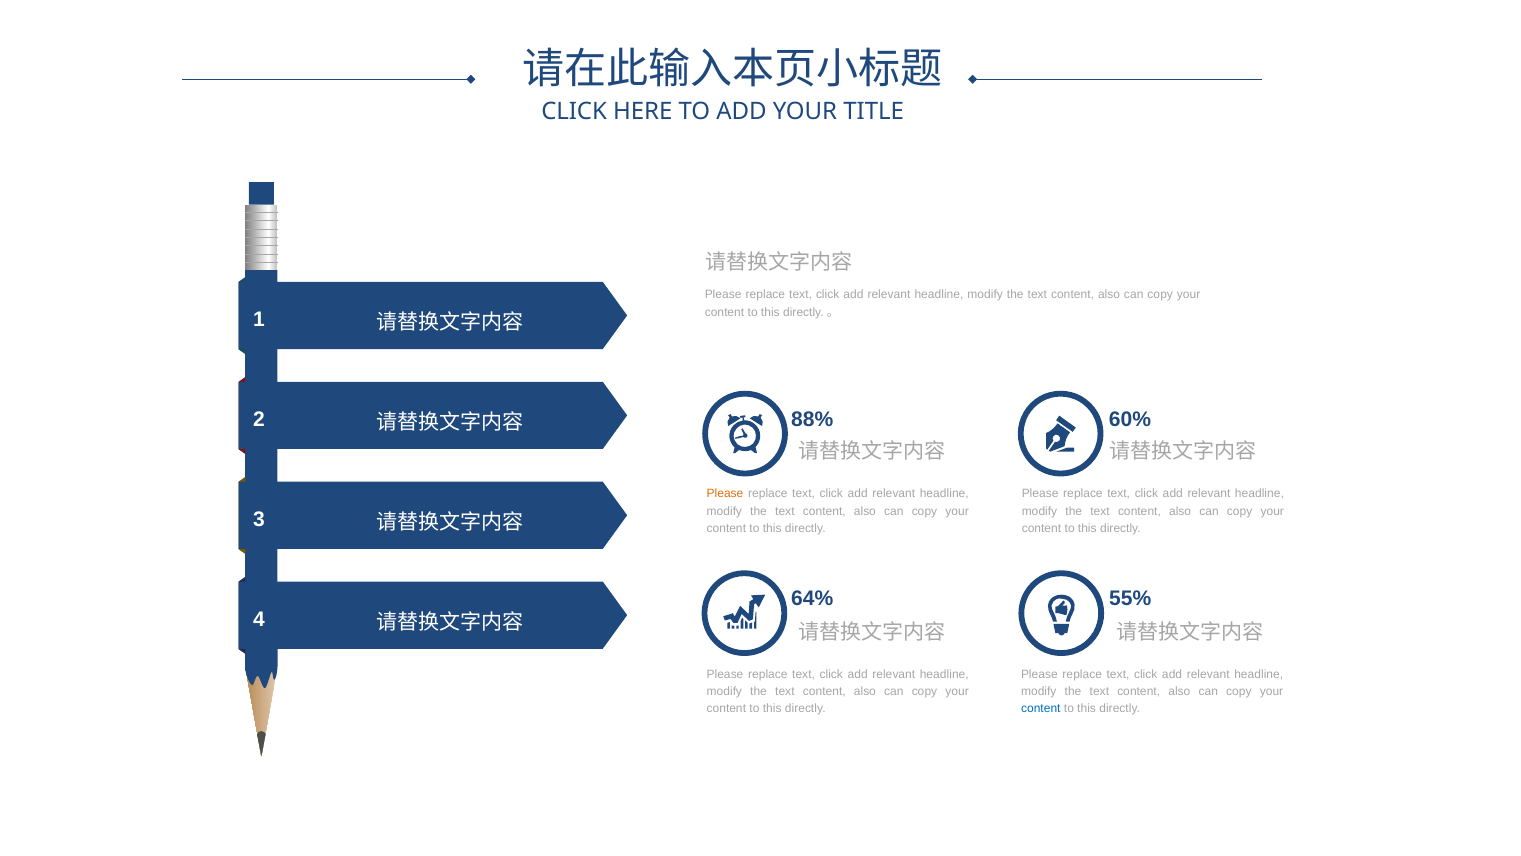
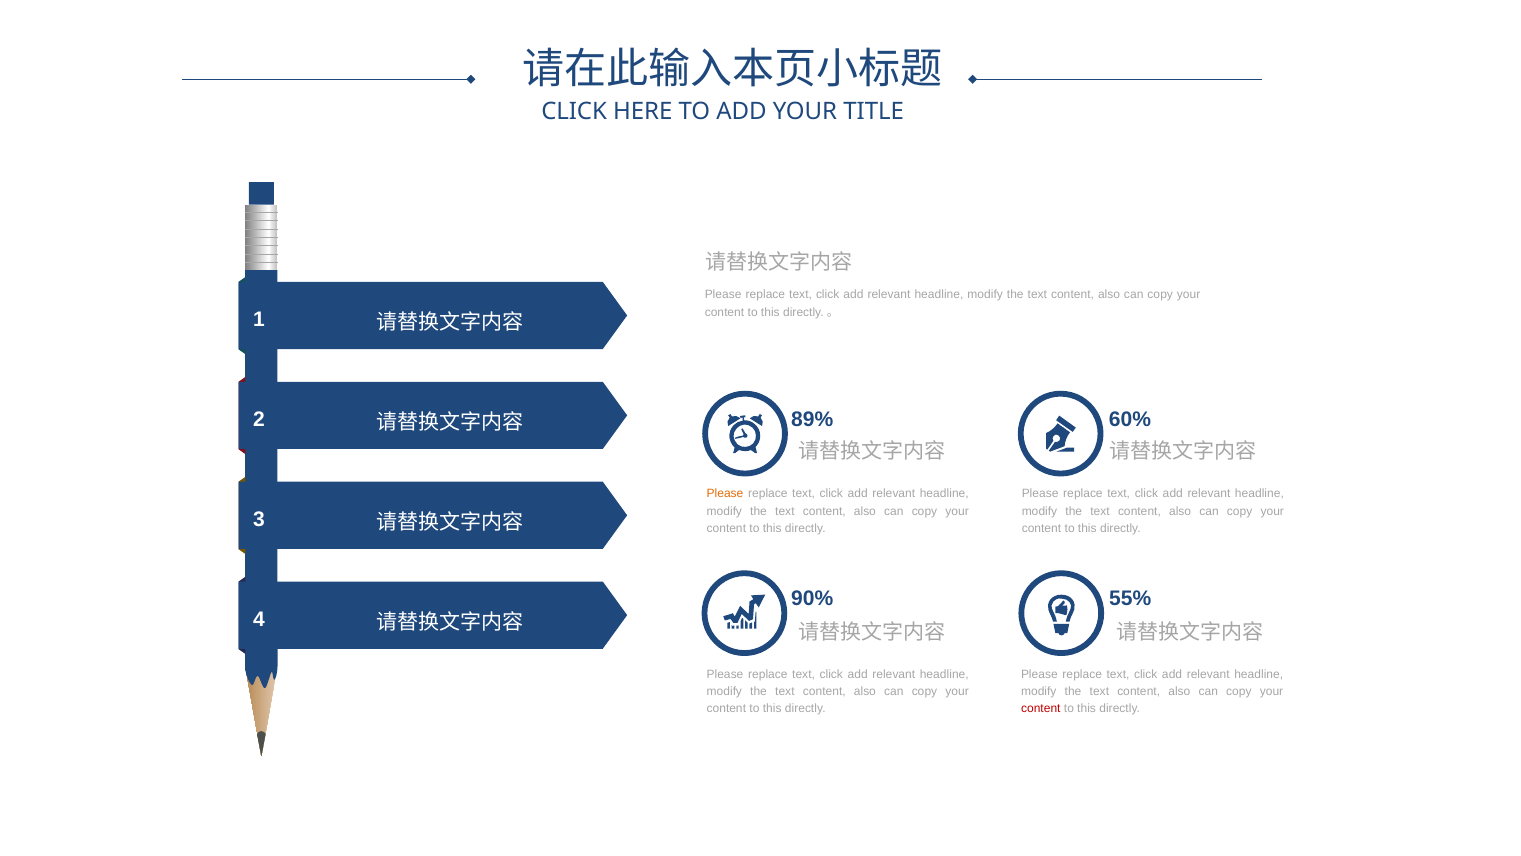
88%: 88% -> 89% (812, 420)
64%: 64% -> 90% (812, 598)
content colour: blue -> red (1041, 708)
